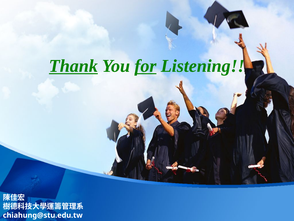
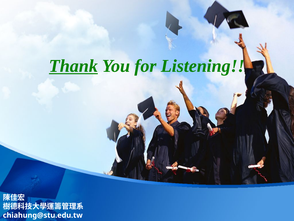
for underline: present -> none (146, 66)
